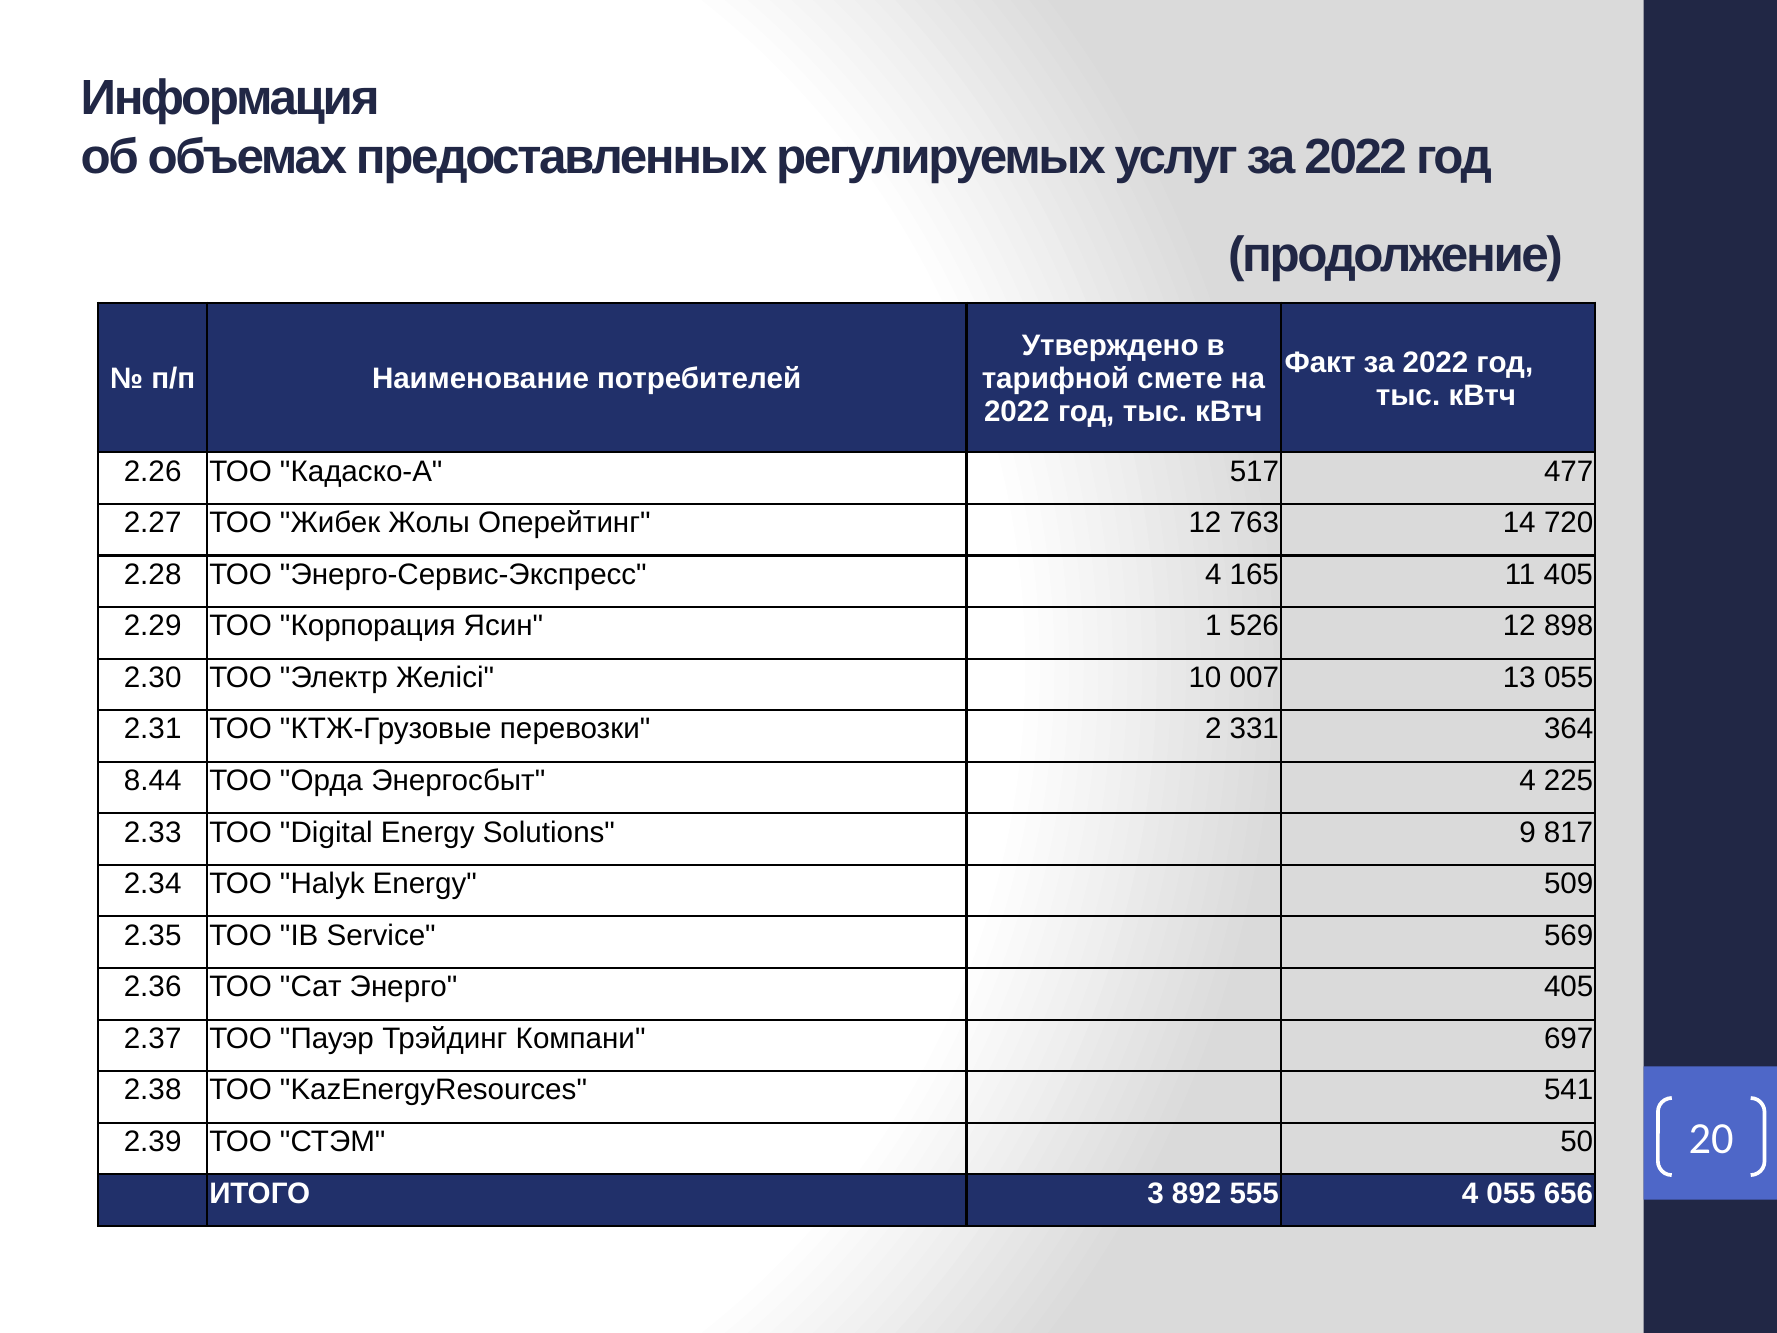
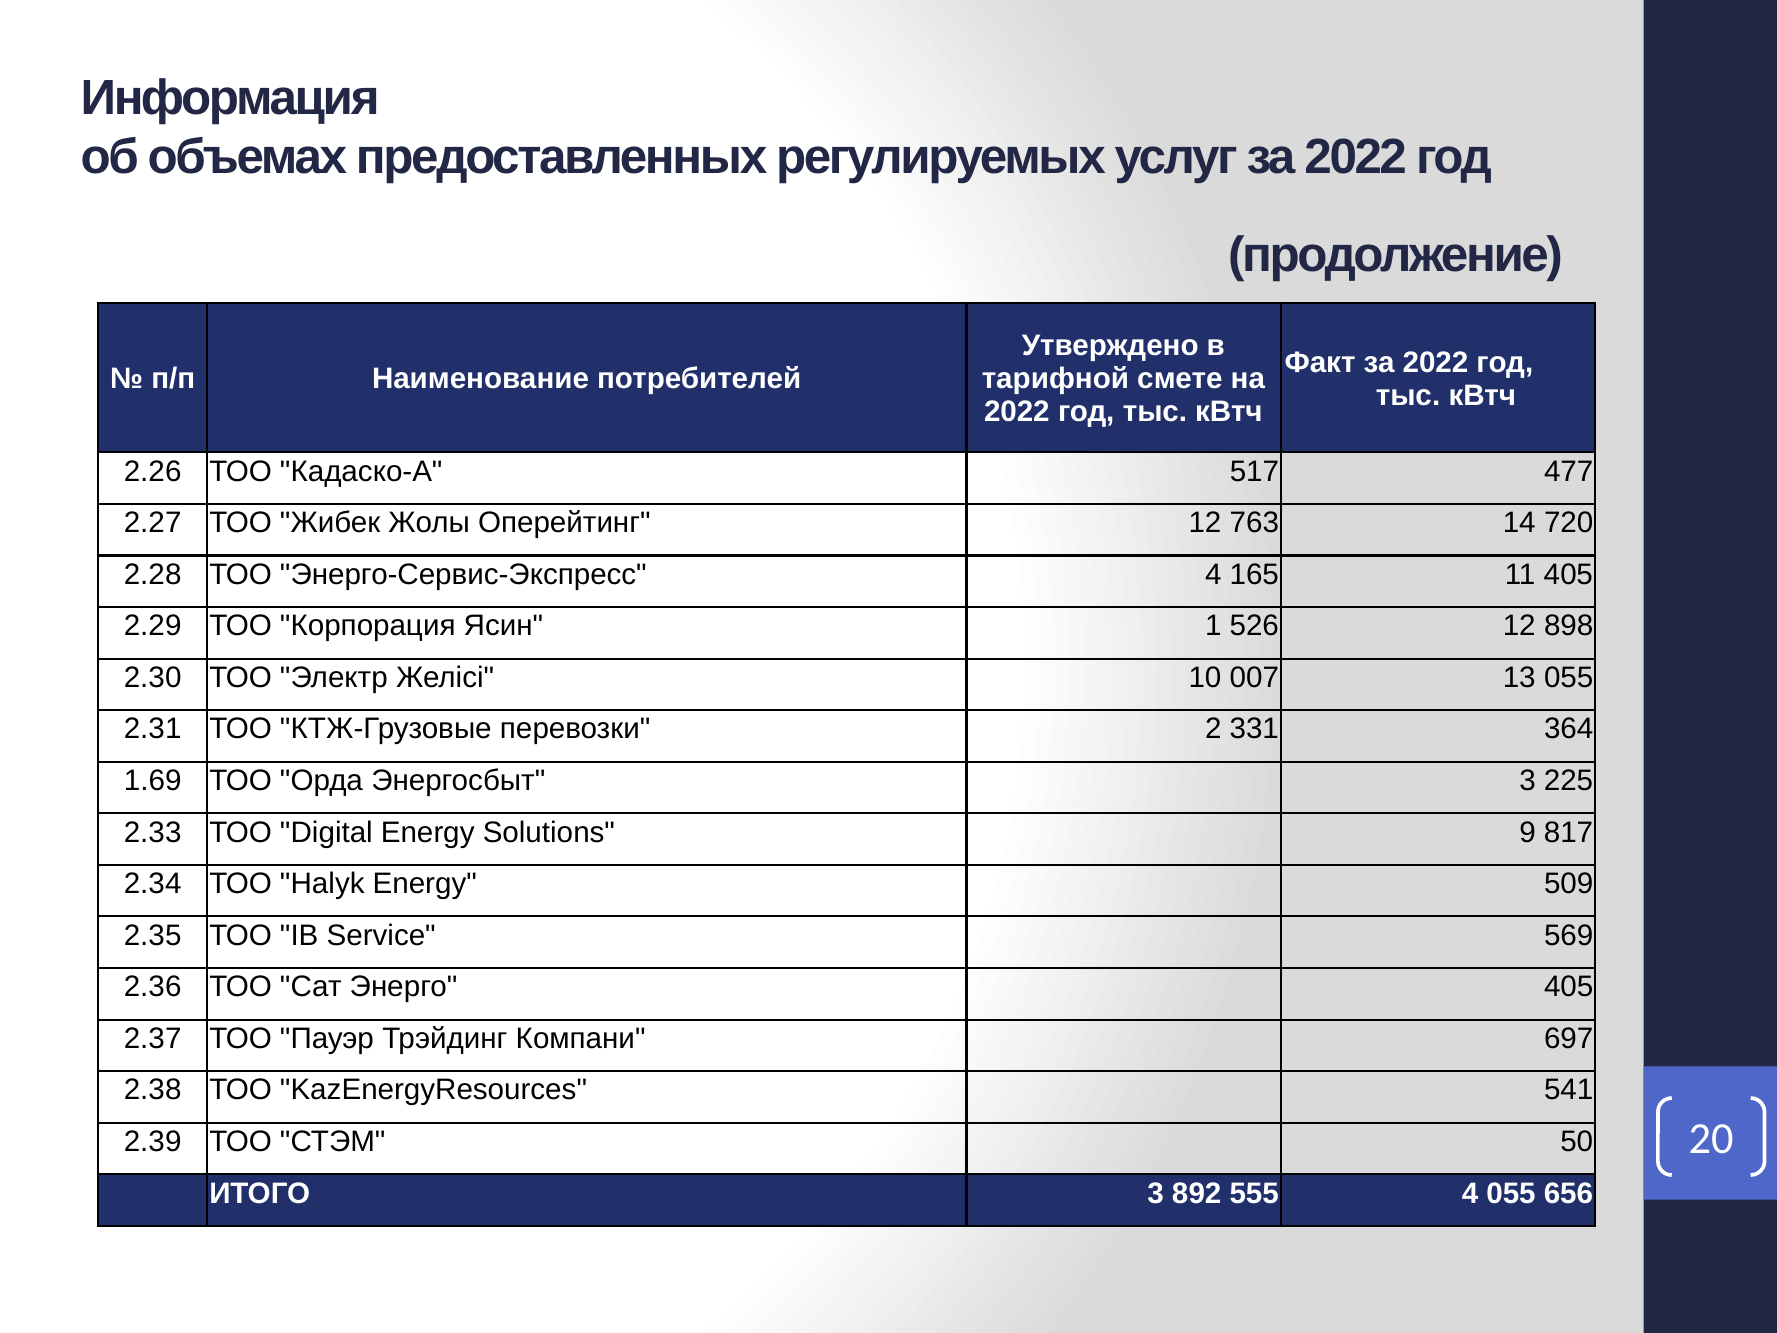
8.44: 8.44 -> 1.69 (153, 781)
Энергосбыт 4: 4 -> 3 (1527, 781)
